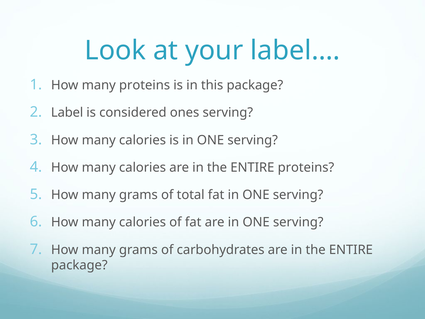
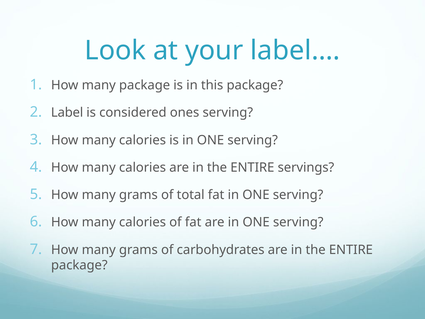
many proteins: proteins -> package (145, 85)
ENTIRE proteins: proteins -> servings (306, 167)
